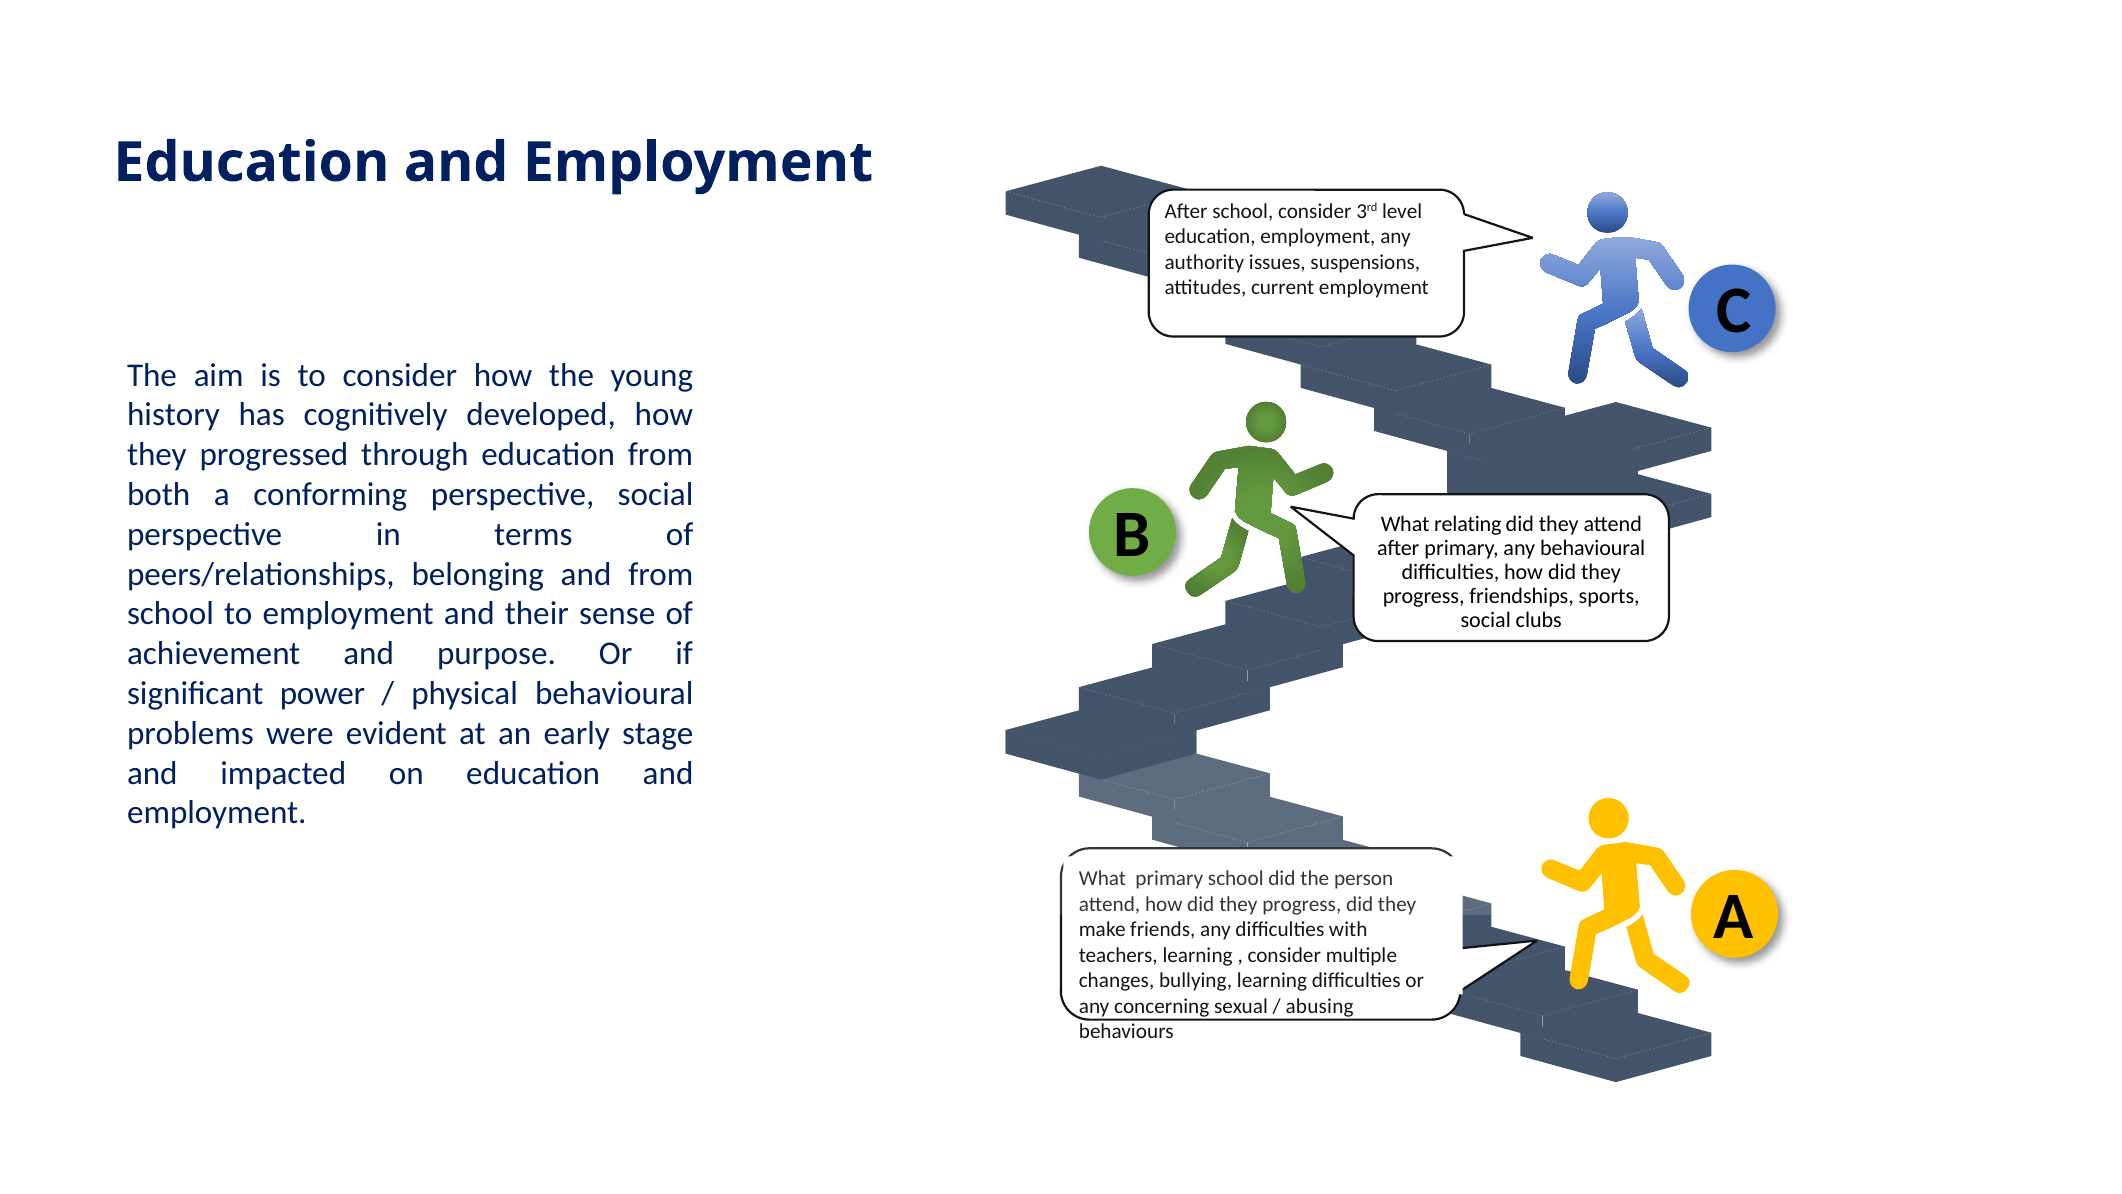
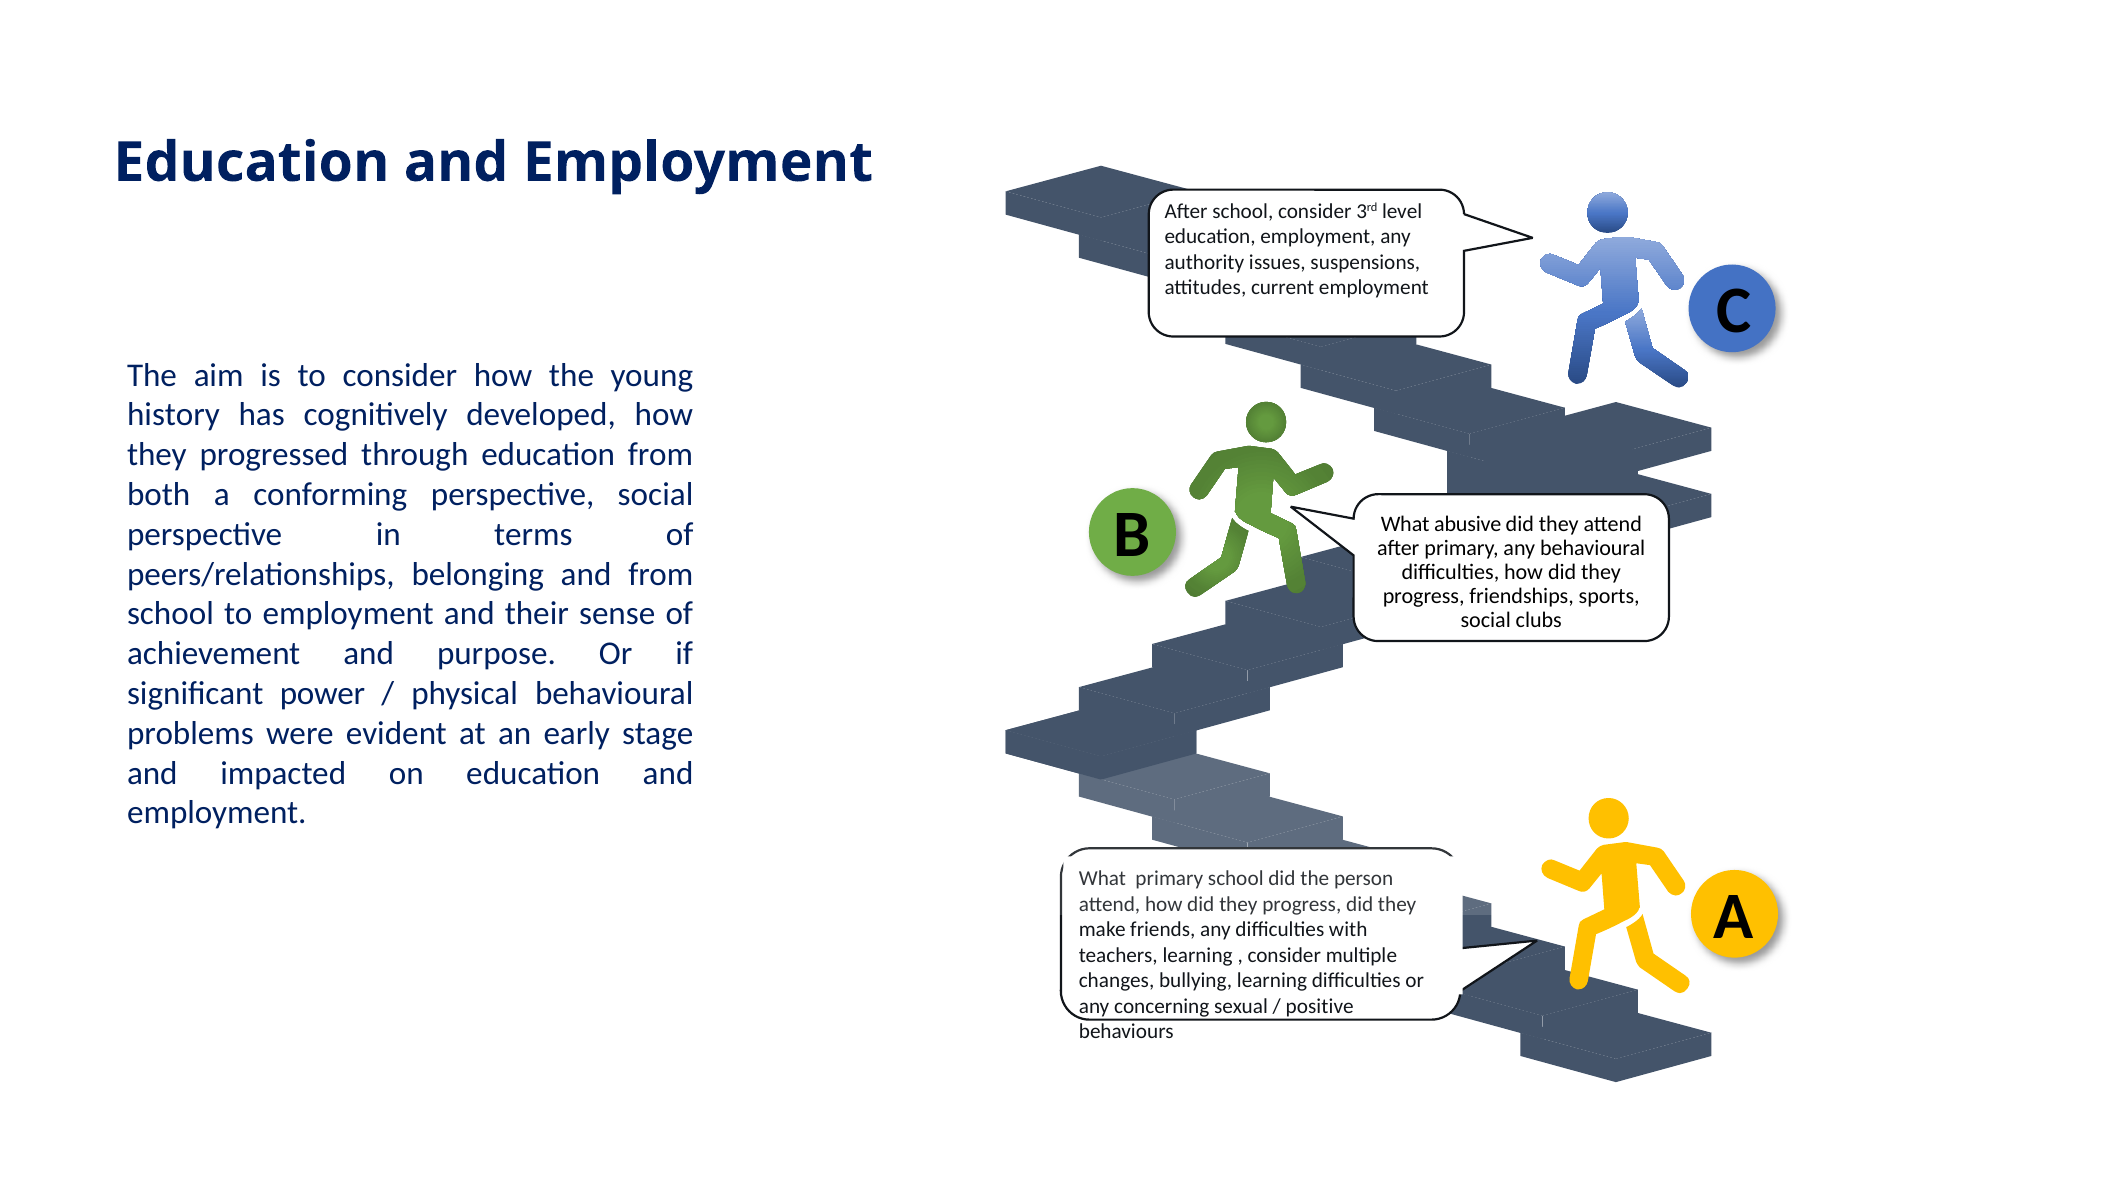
relating: relating -> abusive (1468, 524)
abusing: abusing -> positive (1320, 1006)
